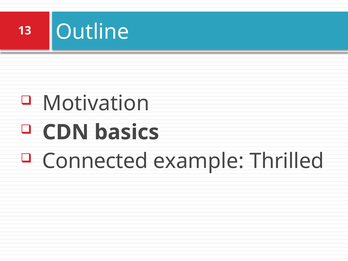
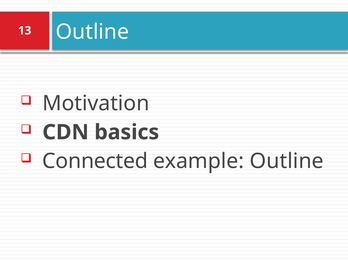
example Thrilled: Thrilled -> Outline (287, 161)
